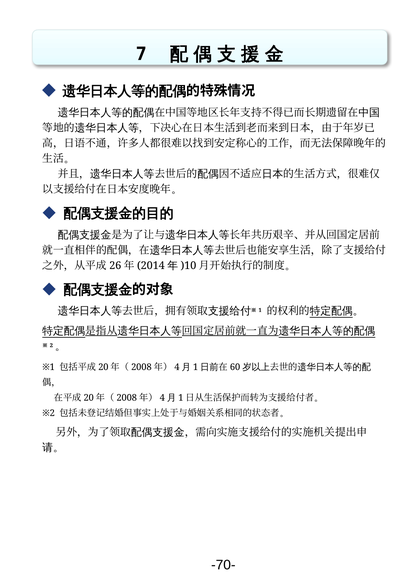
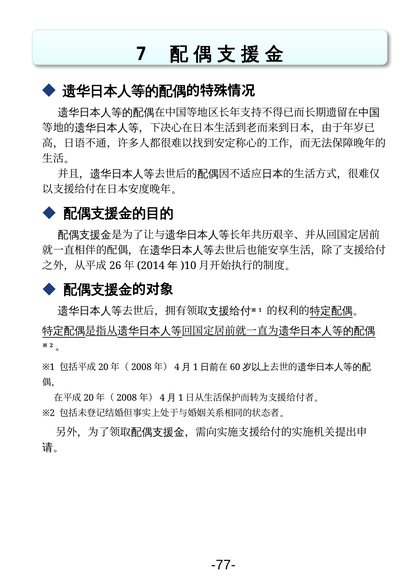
-70-: -70- -> -77- (223, 564)
